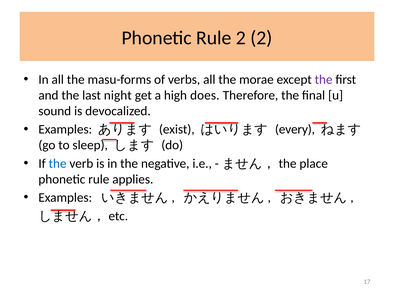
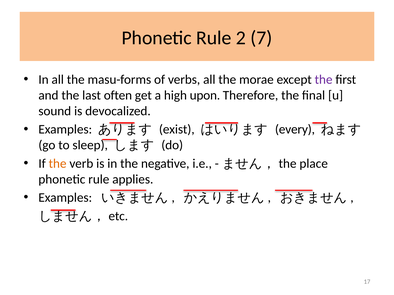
2 2: 2 -> 7 (261, 38)
night: night -> often (118, 95)
does: does -> upon (205, 95)
the colour: blue -> orange (58, 164)
